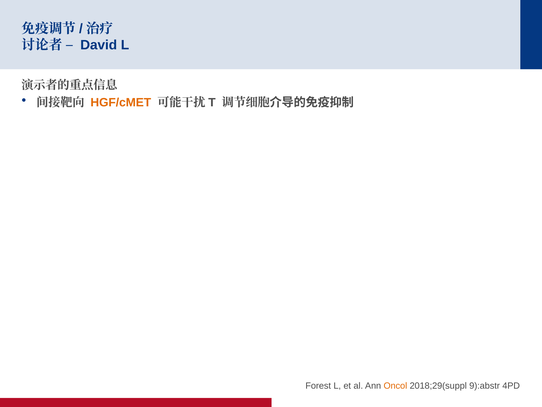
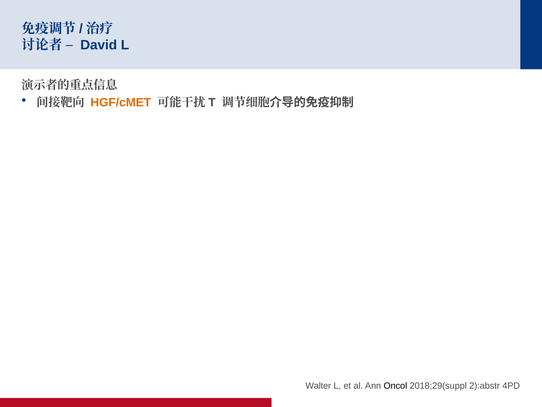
Forest: Forest -> Walter (318, 385)
Oncol colour: orange -> black (395, 385)
9):abstr: 9):abstr -> 2):abstr (485, 385)
